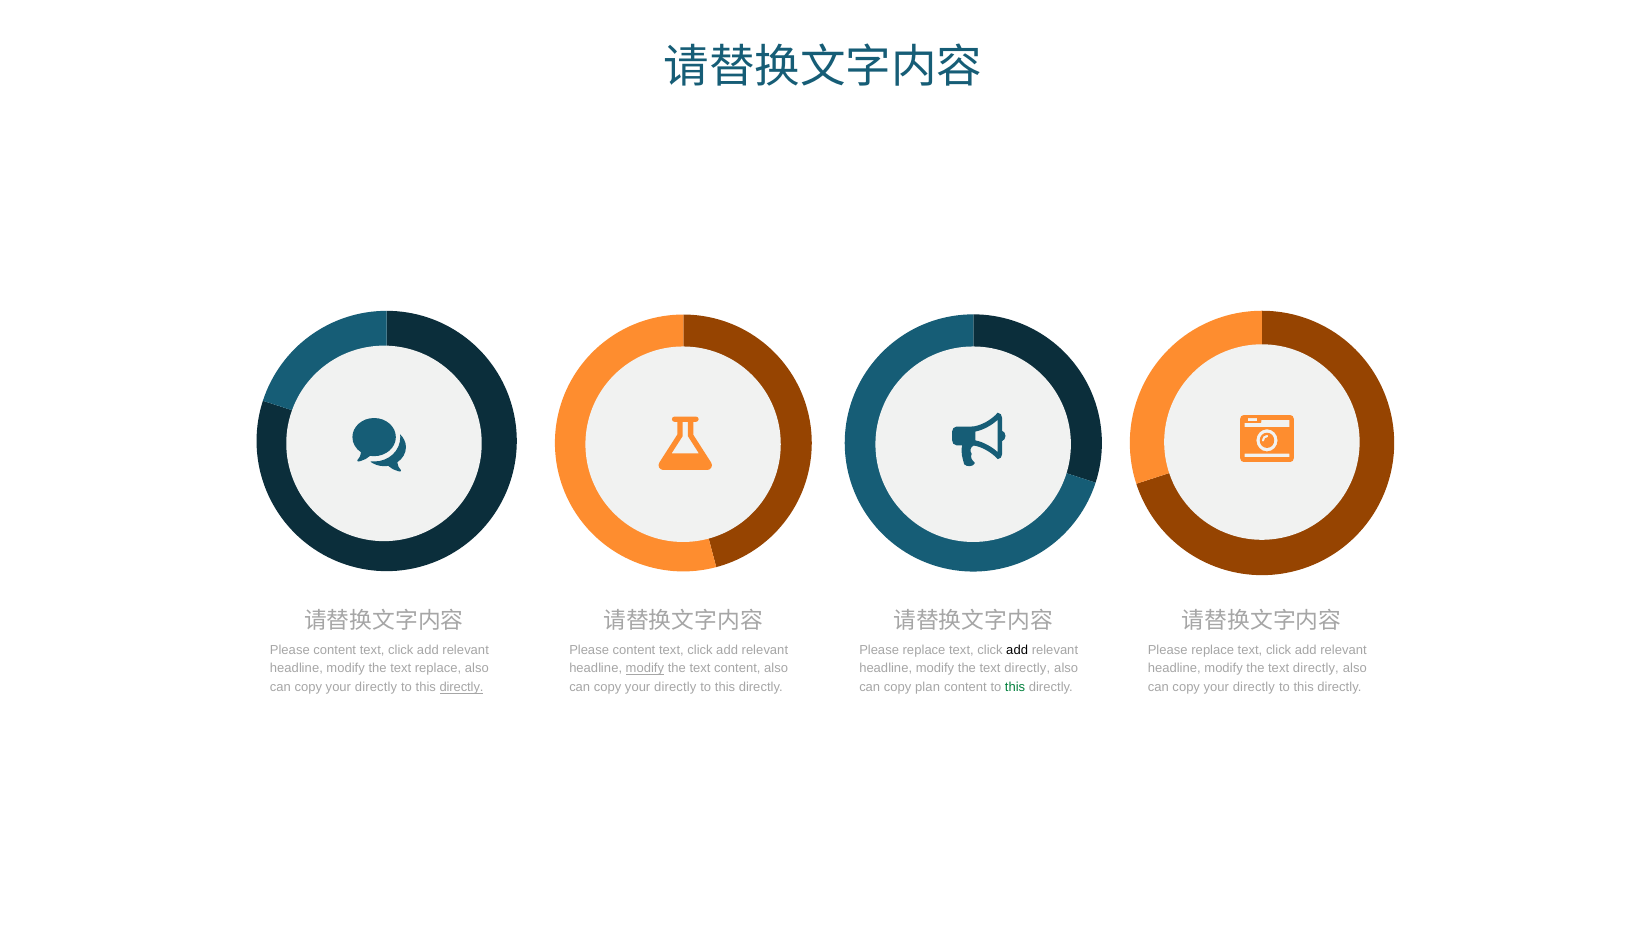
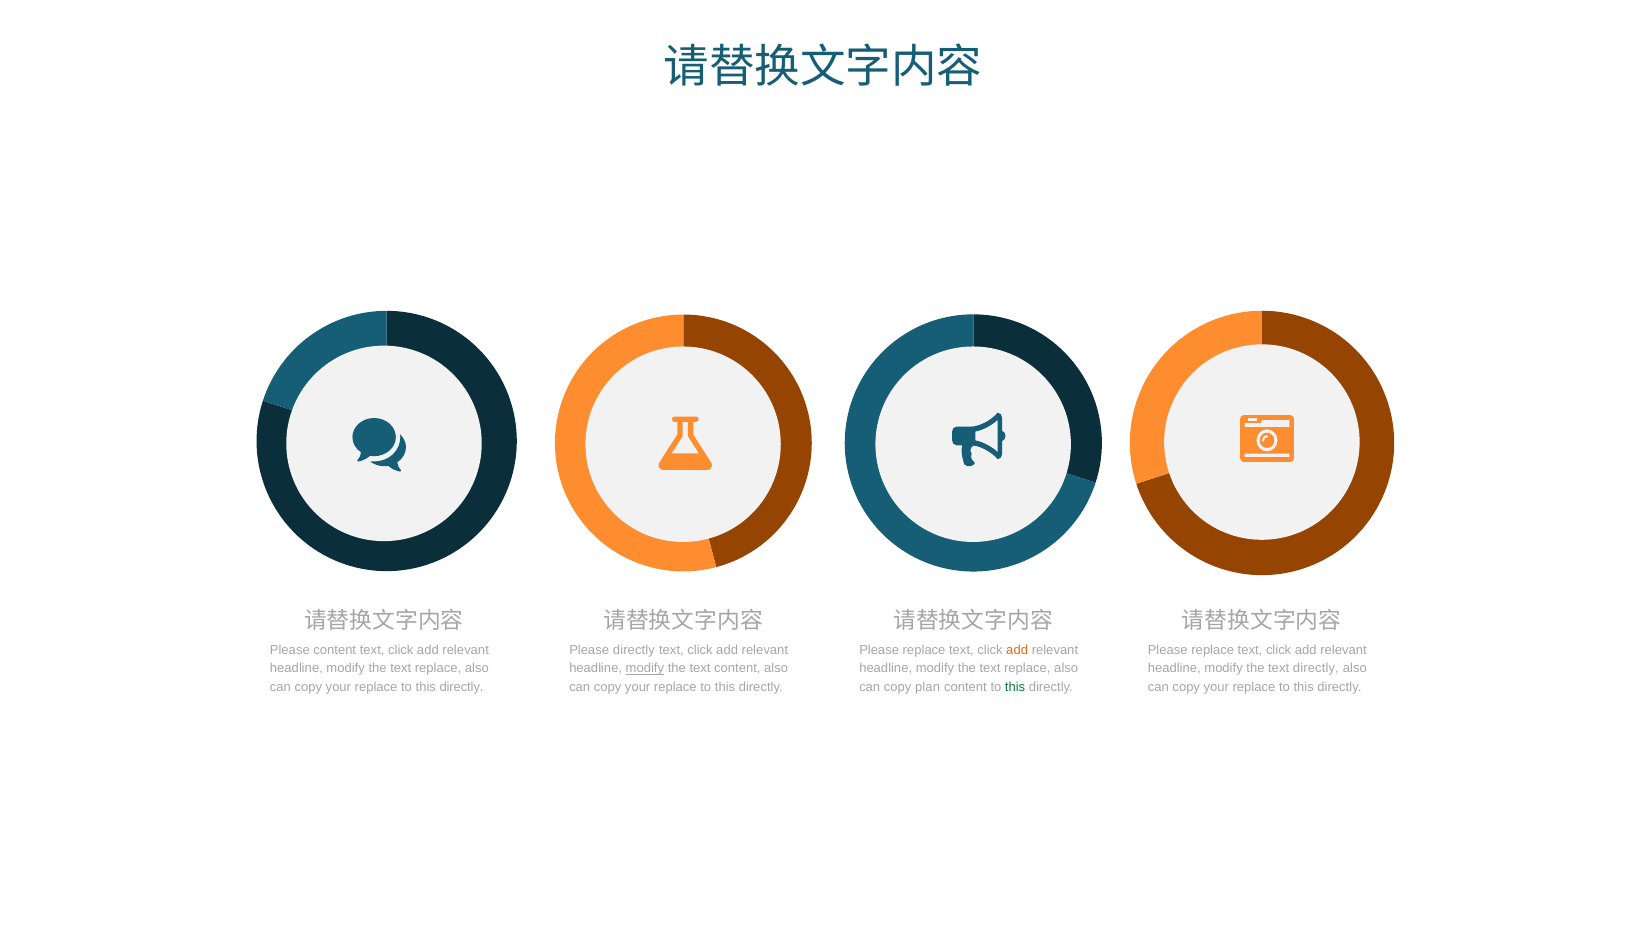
content: content -> directly (634, 650)
add colour: black -> orange (1017, 650)
directly: directly -> replace (1027, 669)
directly: directly -> replace (376, 687)
directly underline: present -> none (462, 687)
directly: directly -> replace (675, 687)
directly: directly -> replace (1254, 687)
